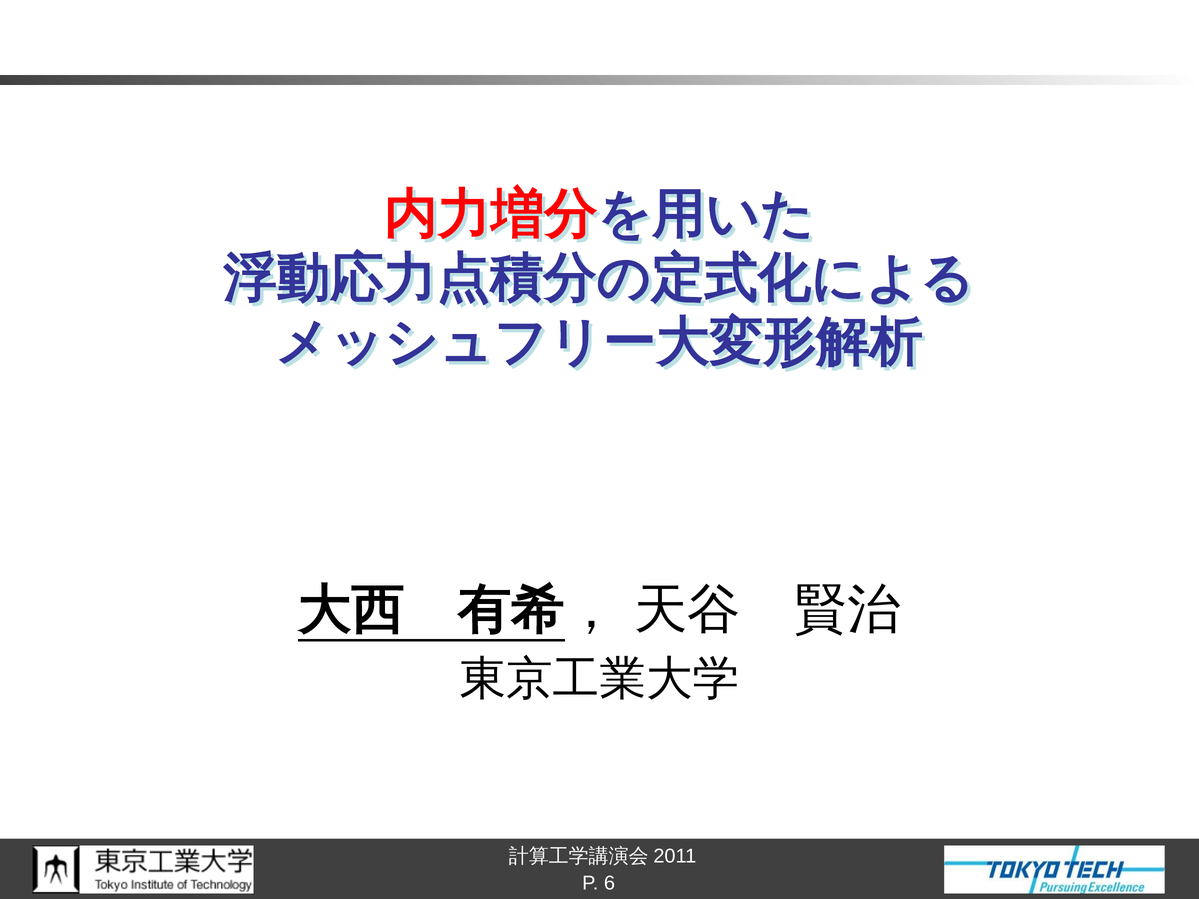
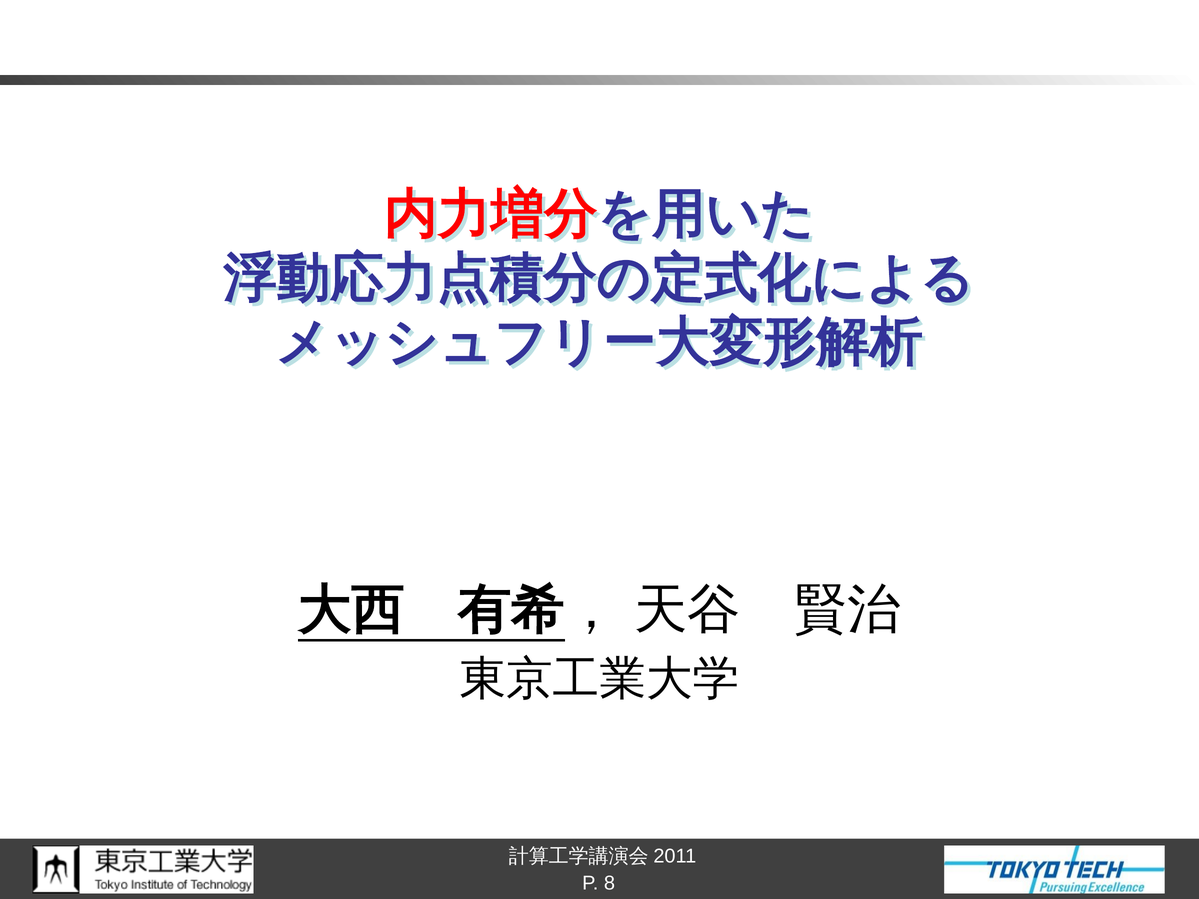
6: 6 -> 8 (610, 883)
